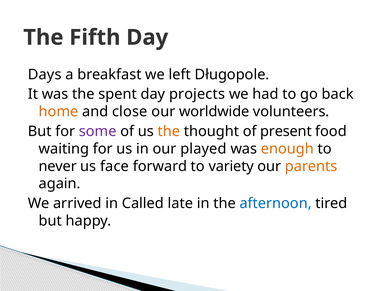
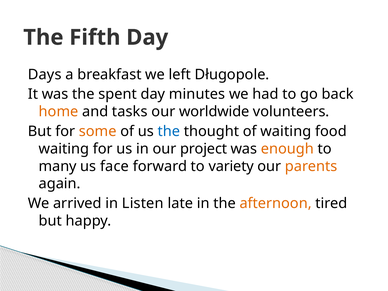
projects: projects -> minutes (197, 94)
close: close -> tasks (130, 112)
some colour: purple -> orange (98, 131)
the colour: orange -> blue (169, 131)
of present: present -> waiting (286, 131)
played: played -> project (204, 149)
never: never -> many (58, 166)
Called: Called -> Listen (143, 203)
afternoon colour: blue -> orange (276, 203)
